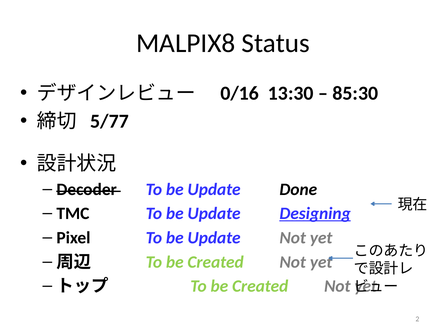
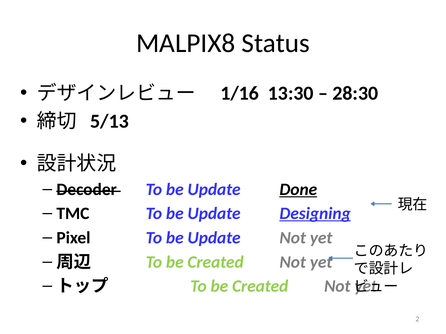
0/16: 0/16 -> 1/16 (240, 94)
85:30: 85:30 -> 28:30 (355, 94)
5/77: 5/77 -> 5/13 (110, 121)
Done underline: none -> present (298, 190)
